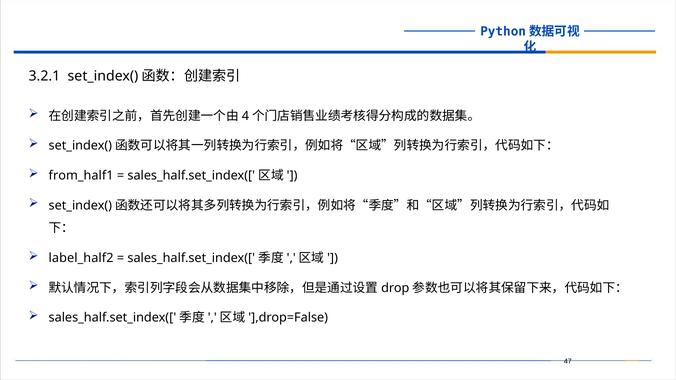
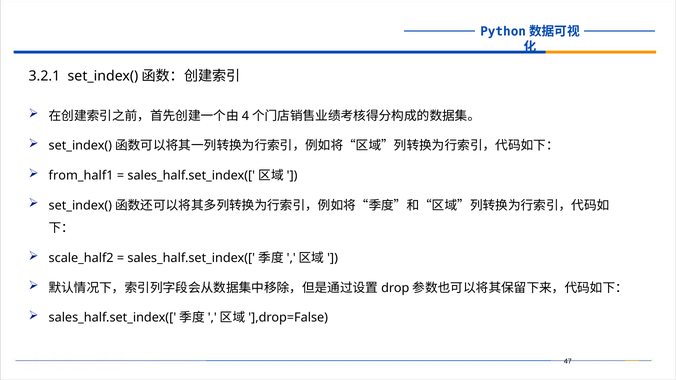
label_half2: label_half2 -> scale_half2 (81, 258)
